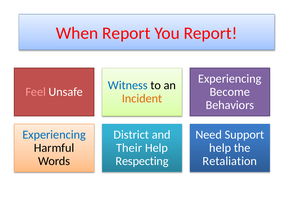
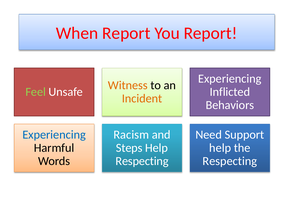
Witness colour: blue -> orange (128, 85)
Feel colour: pink -> light green (36, 92)
Become: Become -> Inflicted (230, 92)
District: District -> Racism (131, 135)
Their: Their -> Steps (129, 148)
Retaliation: Retaliation -> Respecting (230, 161)
